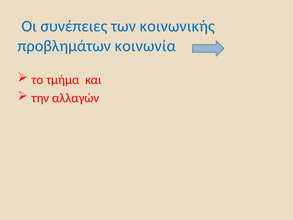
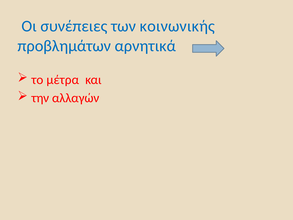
κοινωνία: κοινωνία -> αρνητικά (145, 46)
τμήμα: τμήμα -> μέτρα (63, 80)
